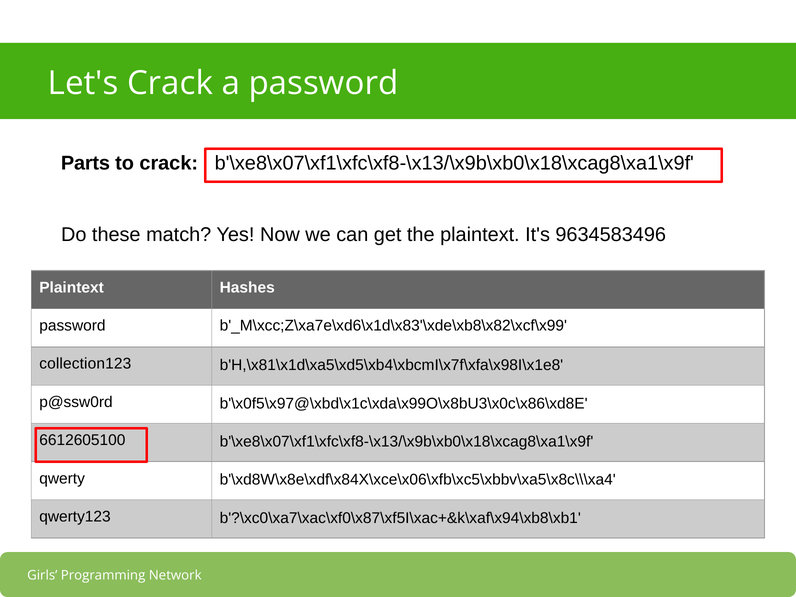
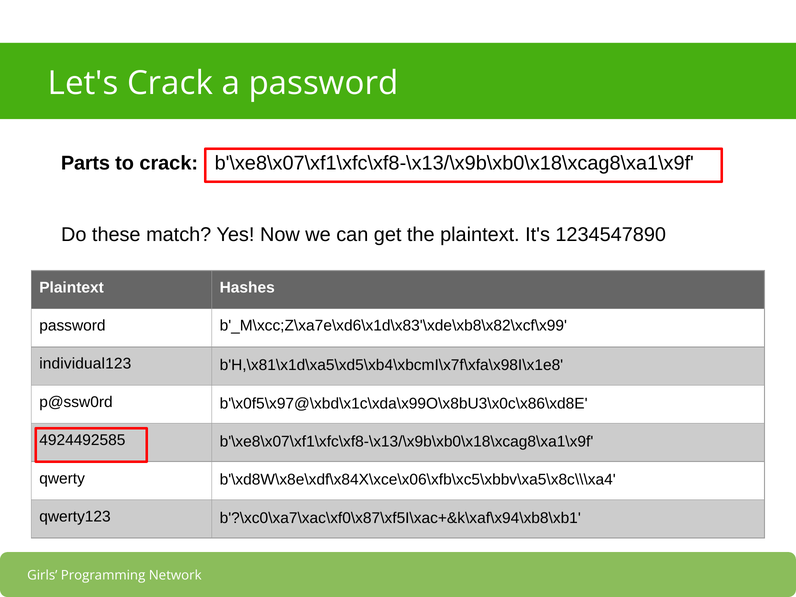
9634583496: 9634583496 -> 1234547890 (611, 235)
collection123: collection123 -> individual123 (85, 364)
6612605100: 6612605100 -> 4924492585 (82, 440)
